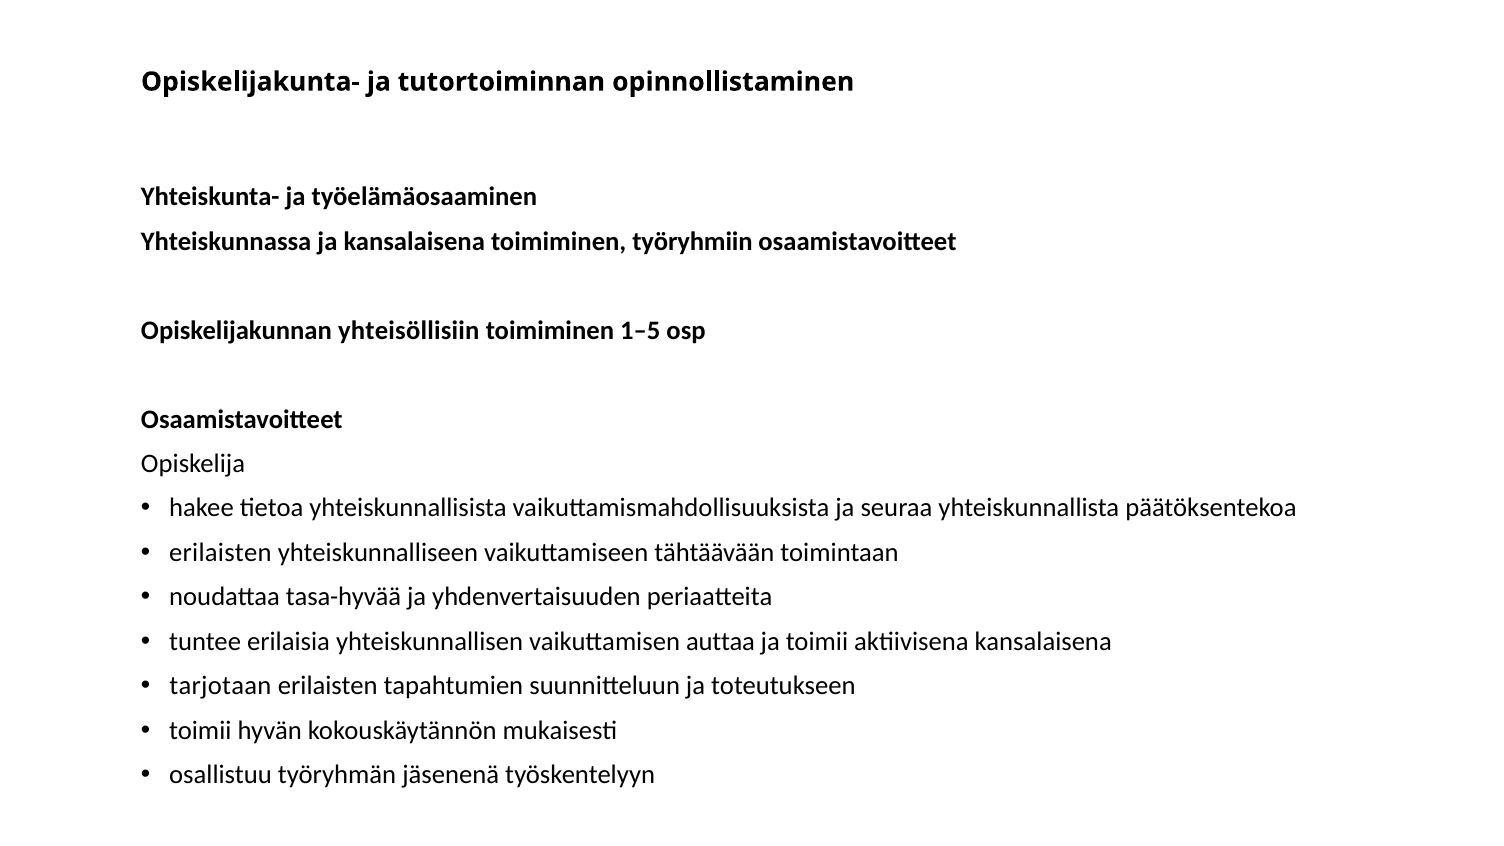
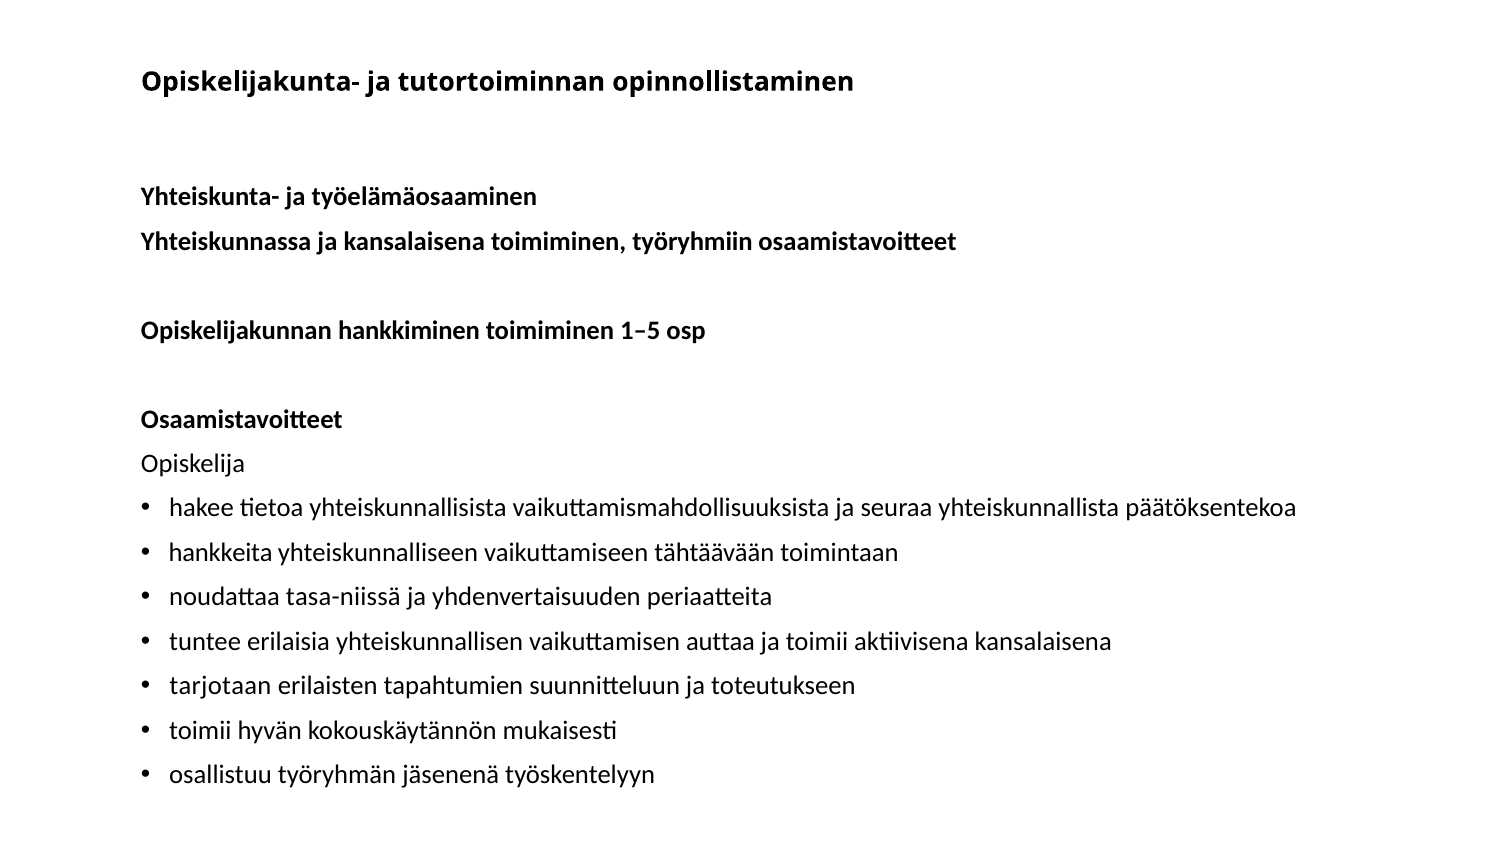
yhteisöllisiin: yhteisöllisiin -> hankkiminen (409, 330)
erilaisten: erilaisten -> hankkeita (221, 553)
tasa-hyvää: tasa-hyvää -> tasa-niissä (343, 597)
